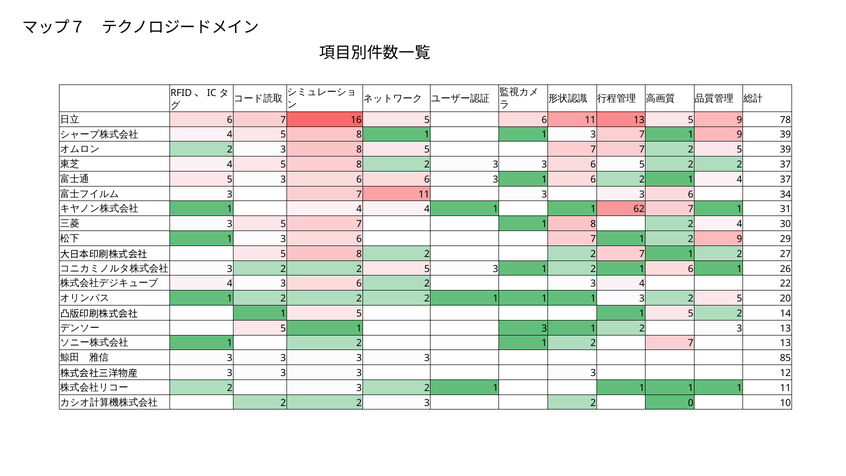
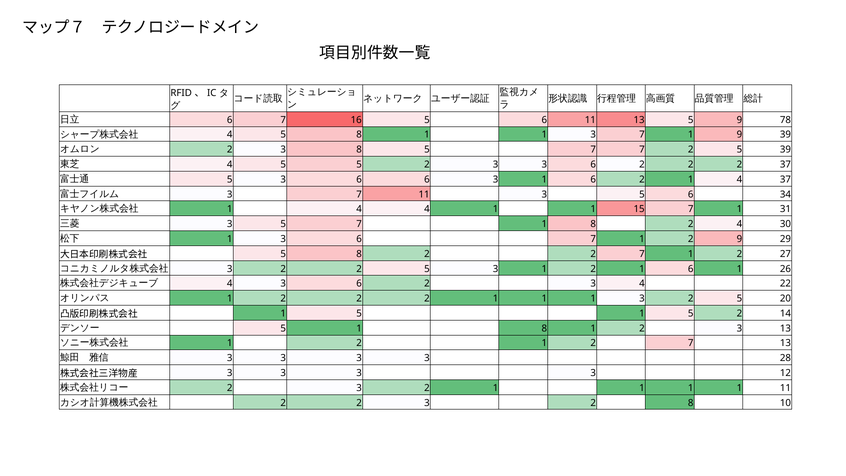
8: 8 -> 5 (359, 165)
3 3 6 5: 5 -> 2 (642, 165)
11 3 3: 3 -> 5 (642, 194)
62: 62 -> 15 (639, 209)
5 1 3: 3 -> 8 (544, 328)
85: 85 -> 28 (785, 358)
2 0: 0 -> 8 (691, 403)
